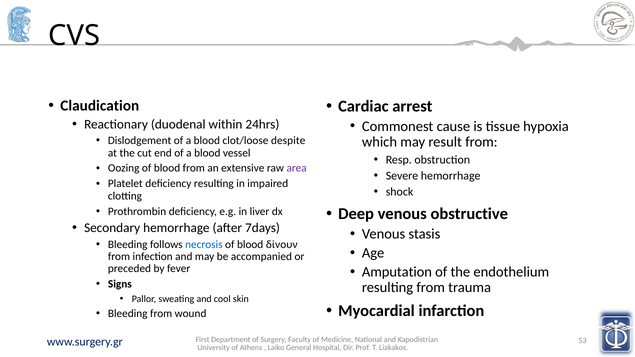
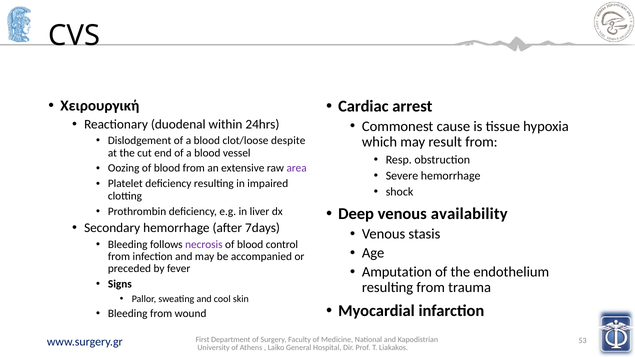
Claudication: Claudication -> Χειρουργική (100, 106)
obstructive: obstructive -> availability (469, 214)
necrosis colour: blue -> purple (204, 244)
δίνουν: δίνουν -> control (282, 244)
